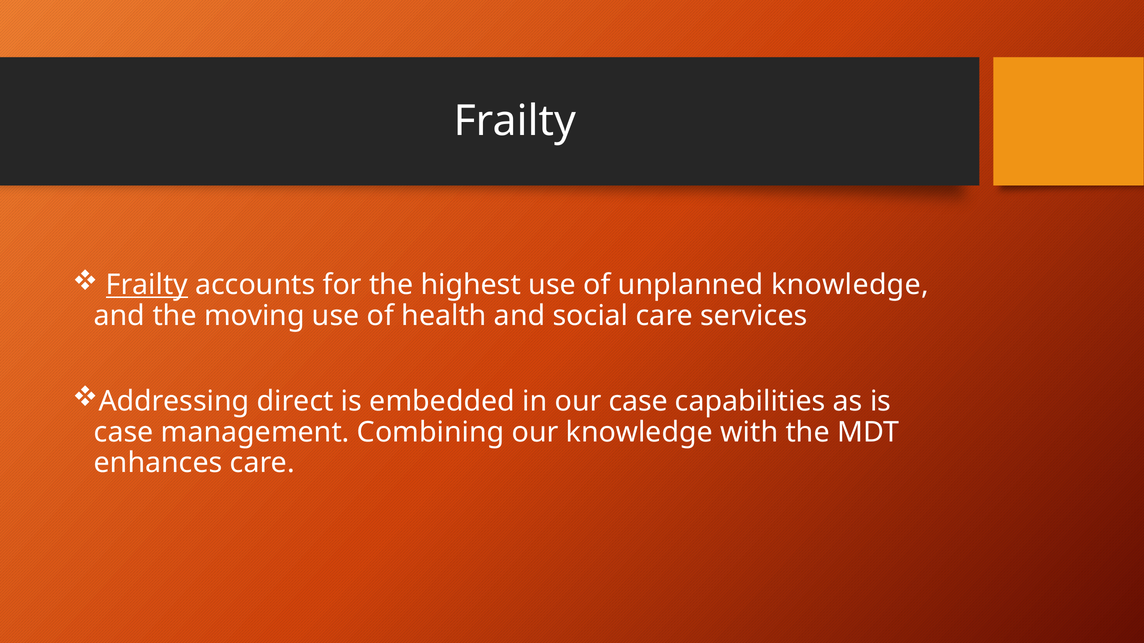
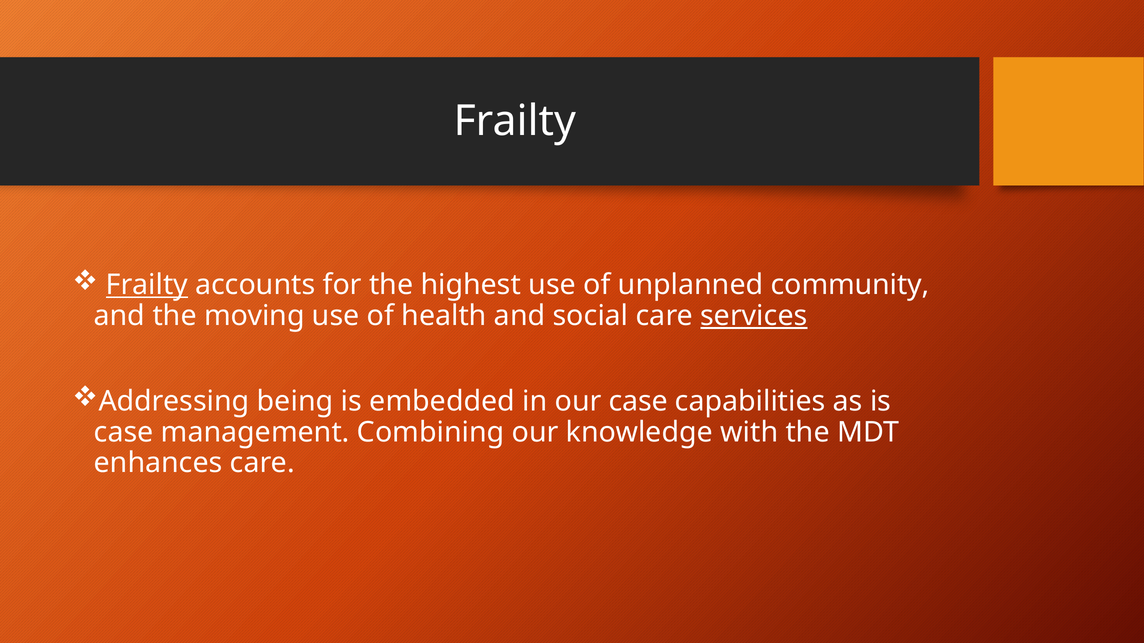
unplanned knowledge: knowledge -> community (850, 285)
services underline: none -> present (754, 316)
direct: direct -> being (295, 402)
